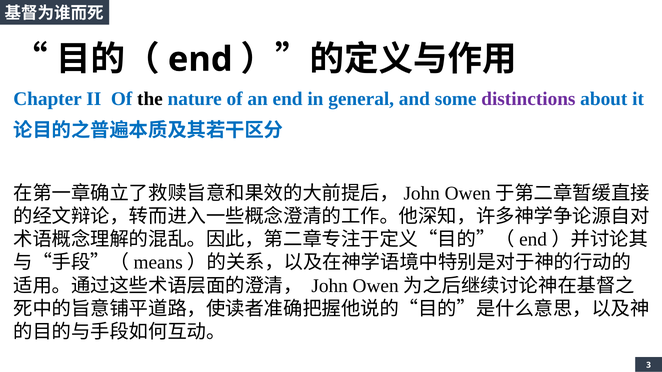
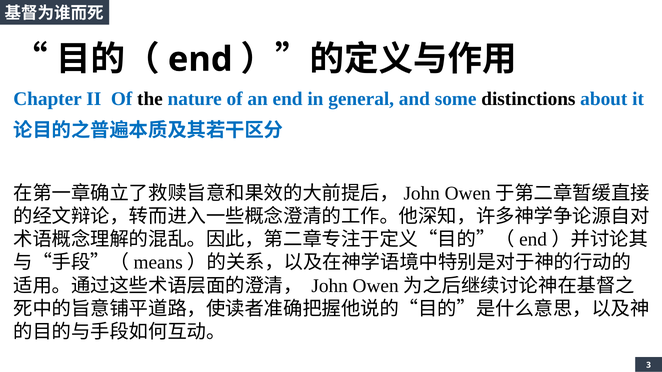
distinctions colour: purple -> black (528, 99)
